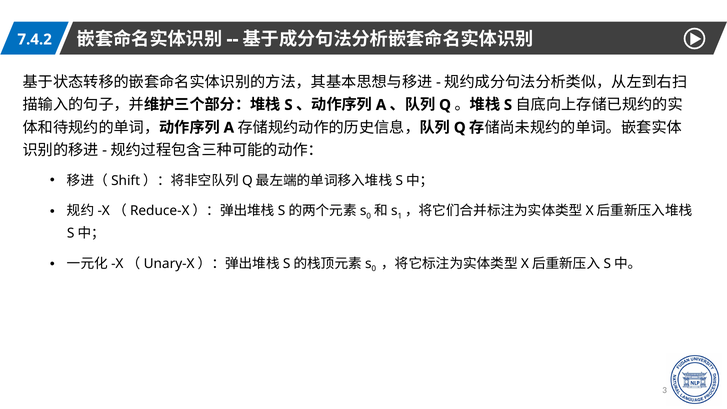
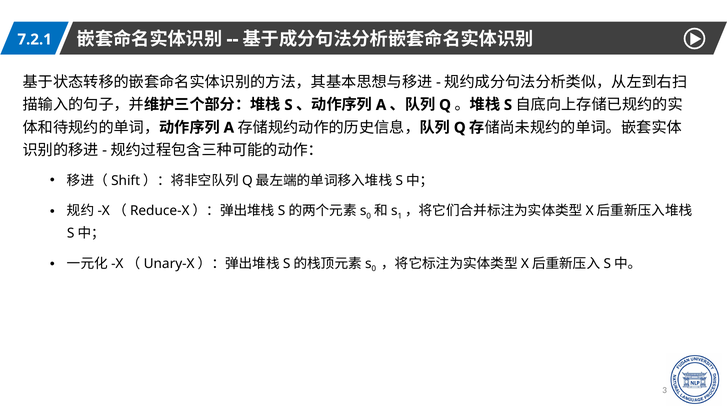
7.4.2: 7.4.2 -> 7.2.1 (35, 39)
